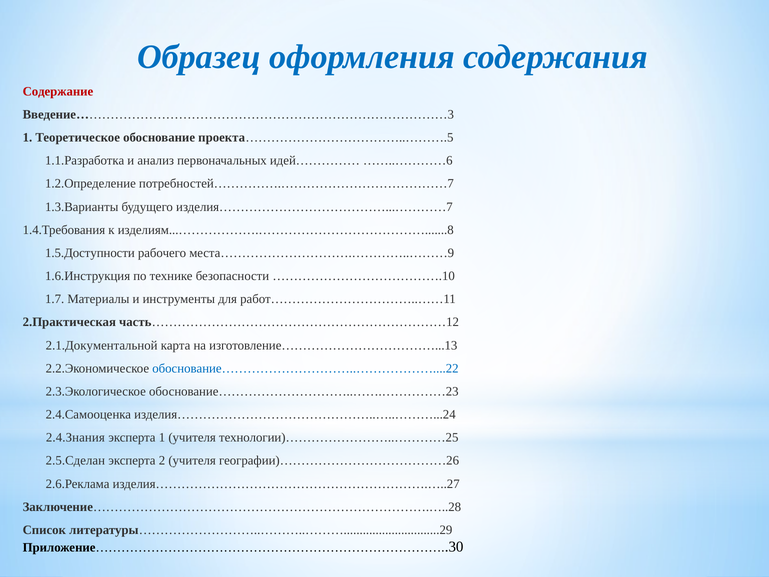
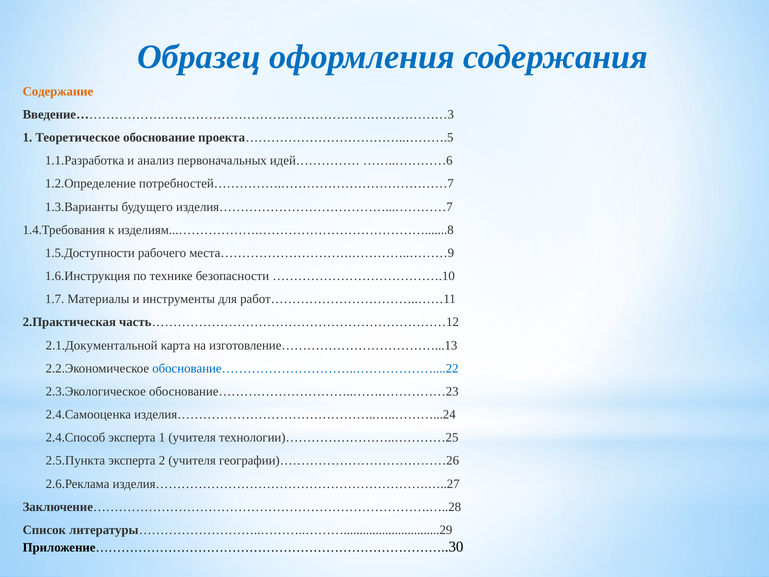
Содержание colour: red -> orange (58, 91)
2.4.Знания: 2.4.Знания -> 2.4.Способ (75, 437)
2.5.Сделан: 2.5.Сделан -> 2.5.Пункта (75, 461)
